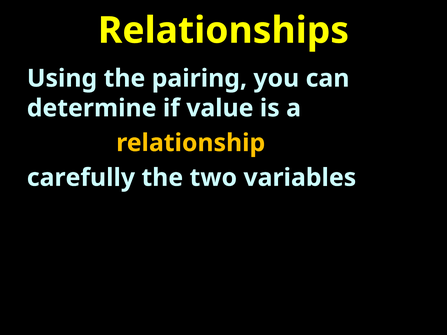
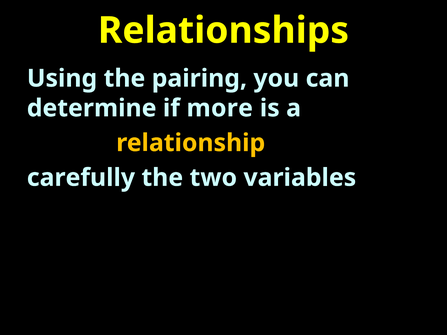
value: value -> more (220, 108)
